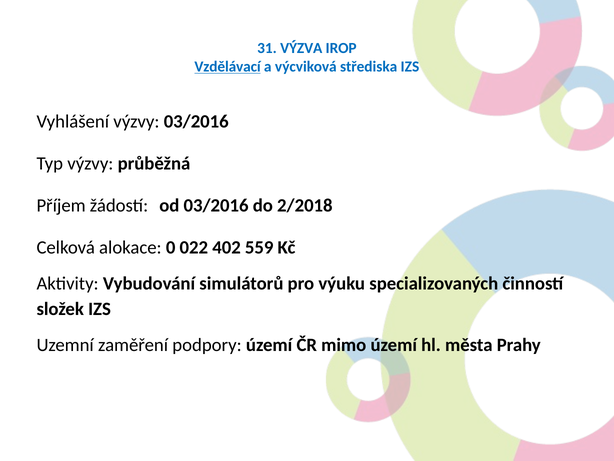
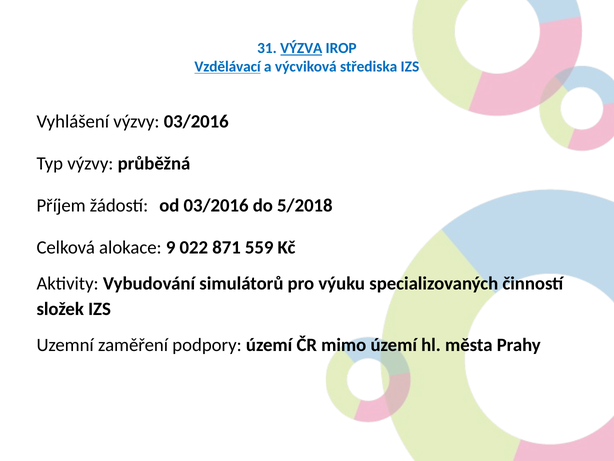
VÝZVA underline: none -> present (301, 48)
2/2018: 2/2018 -> 5/2018 (305, 205)
0: 0 -> 9 (171, 247)
402: 402 -> 871 (227, 247)
